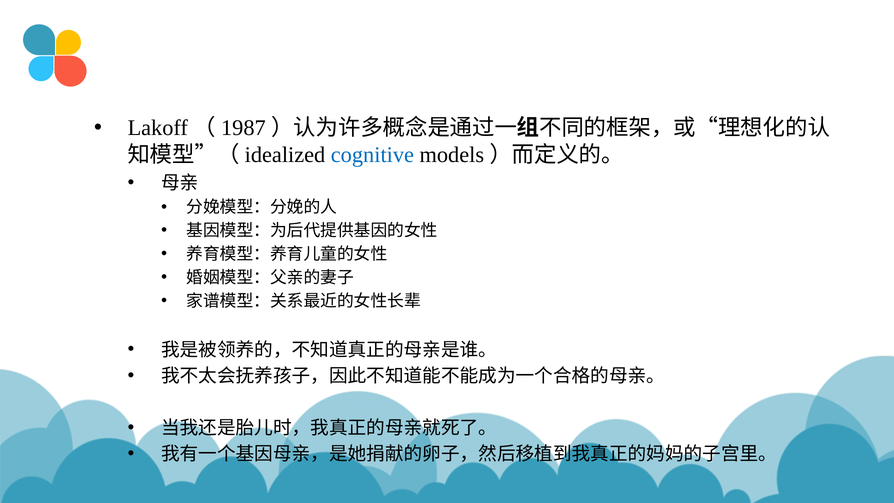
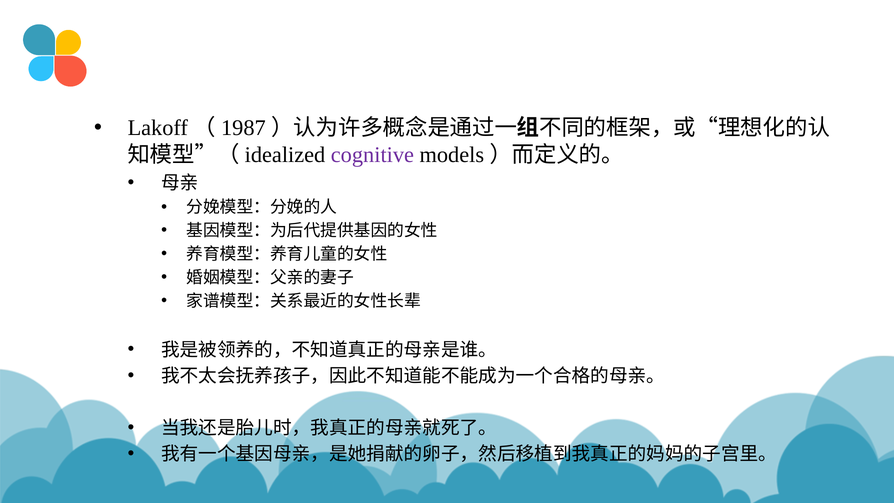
cognitive colour: blue -> purple (372, 155)
